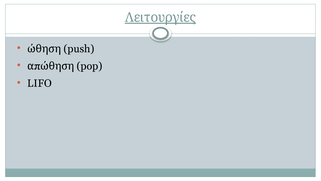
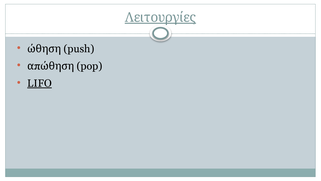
LIFO underline: none -> present (39, 83)
